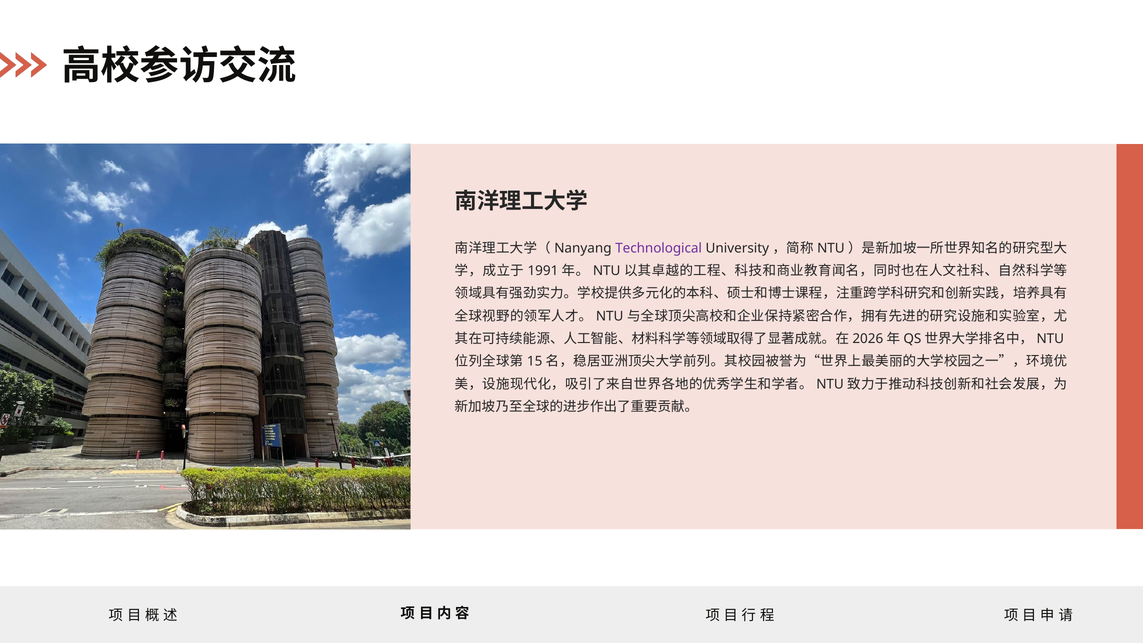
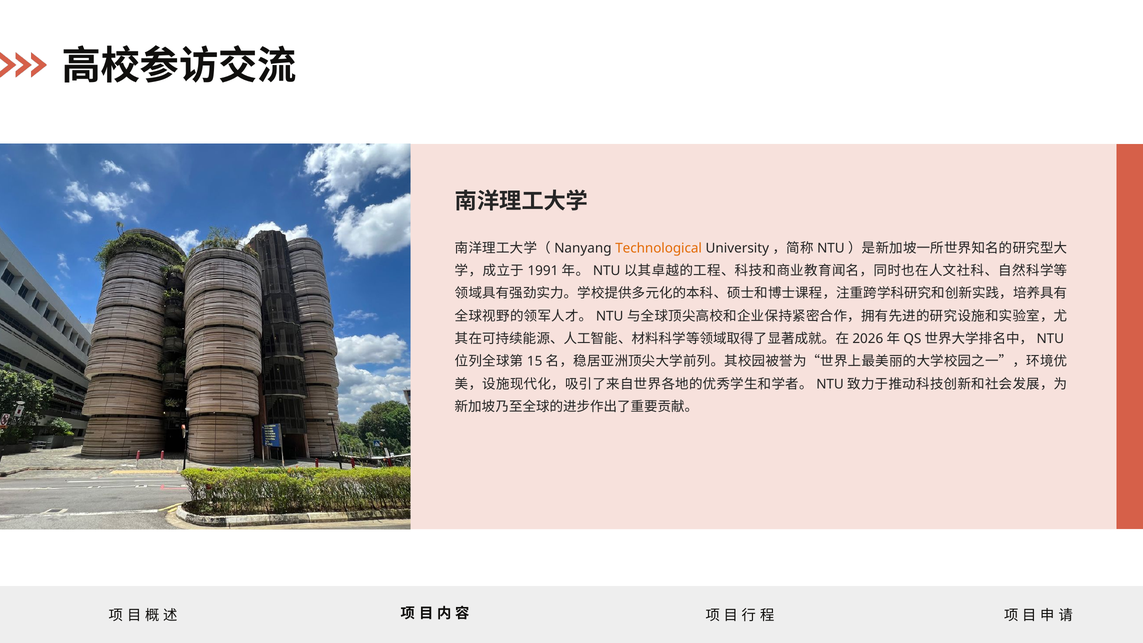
Technological colour: purple -> orange (659, 248)
